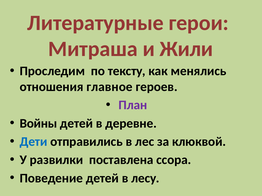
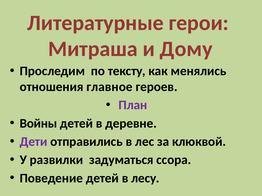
Жили: Жили -> Дому (186, 49)
Дети colour: blue -> purple (34, 142)
поставлена: поставлена -> задуматься (121, 160)
